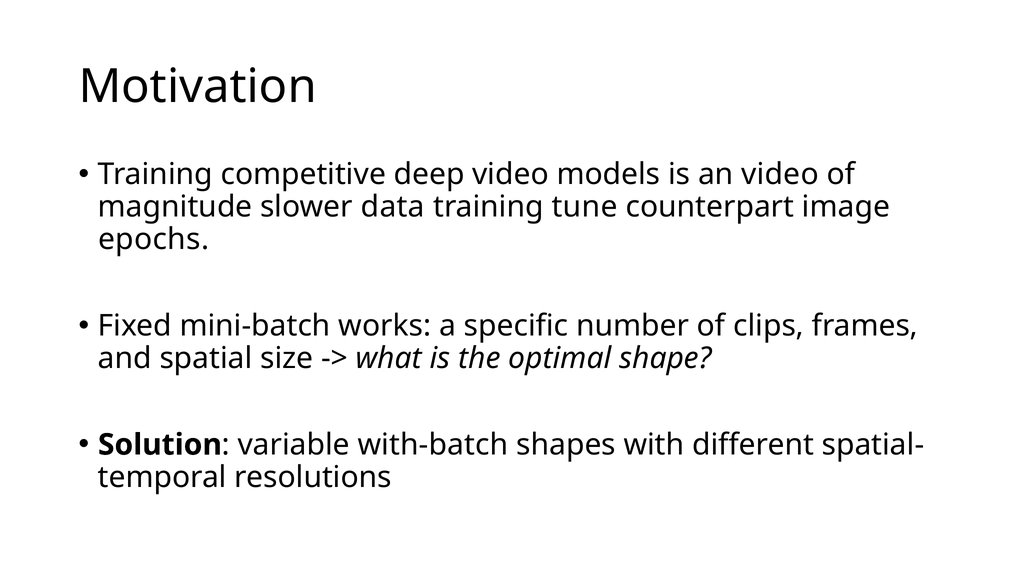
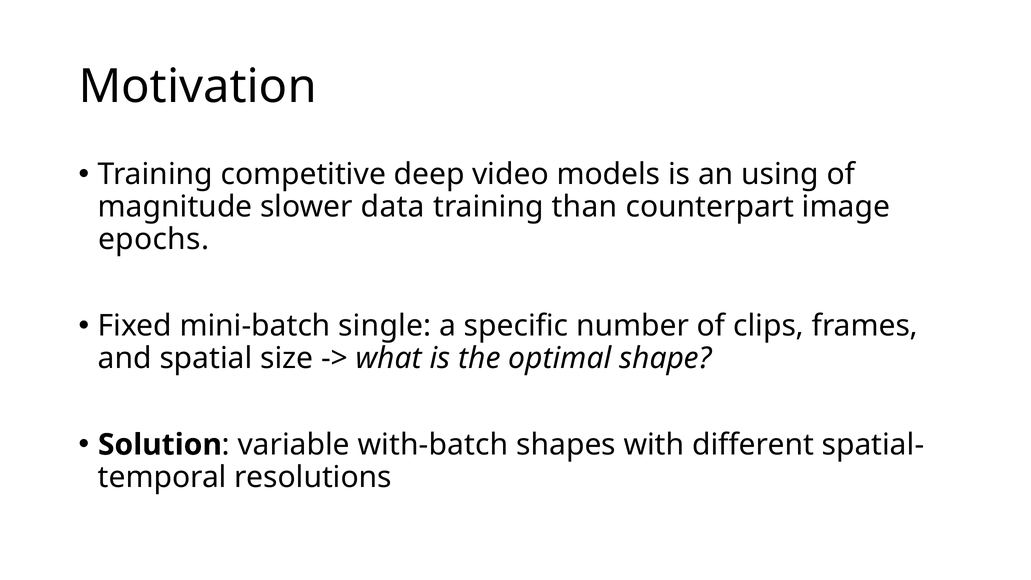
an video: video -> using (780, 174)
tune: tune -> than (585, 207)
works: works -> single (385, 326)
